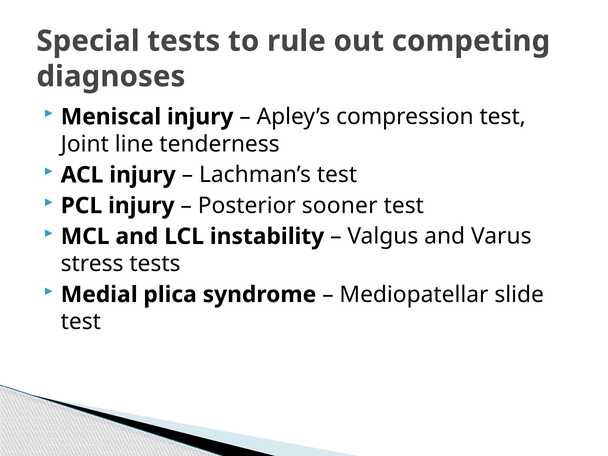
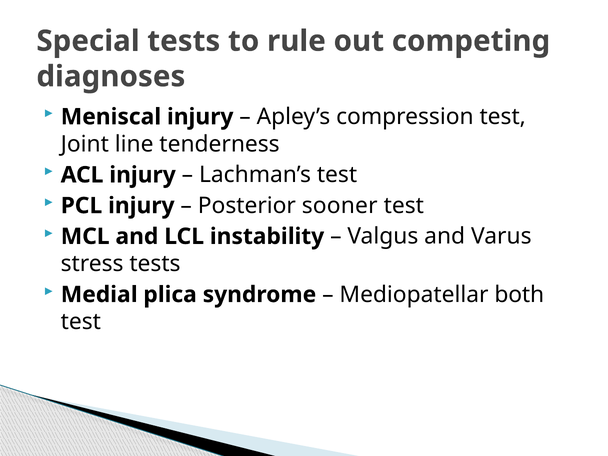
slide: slide -> both (519, 295)
